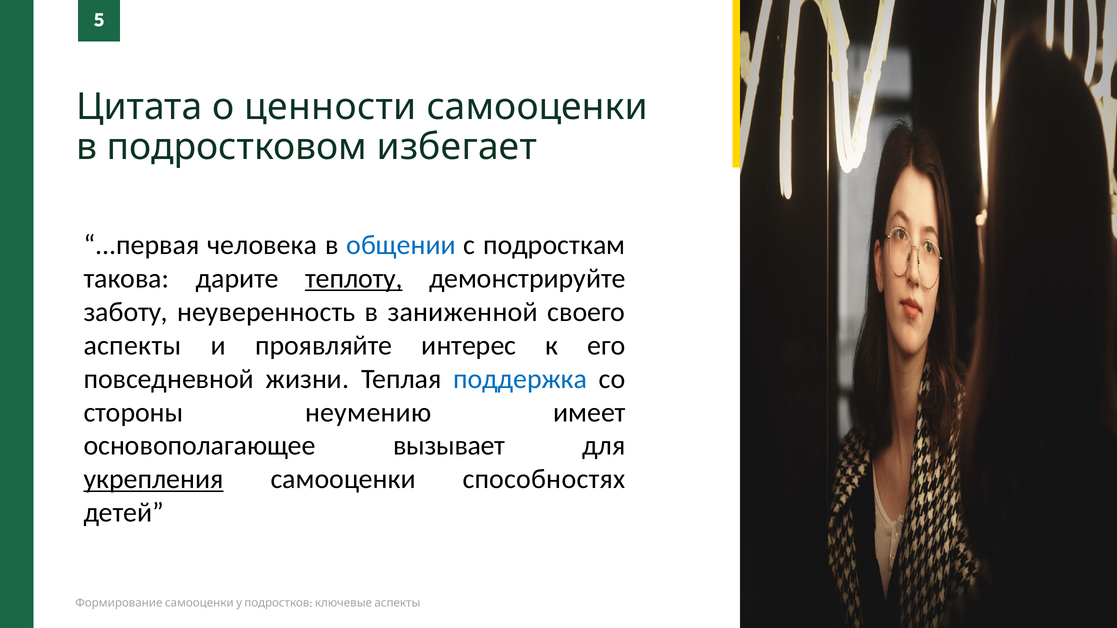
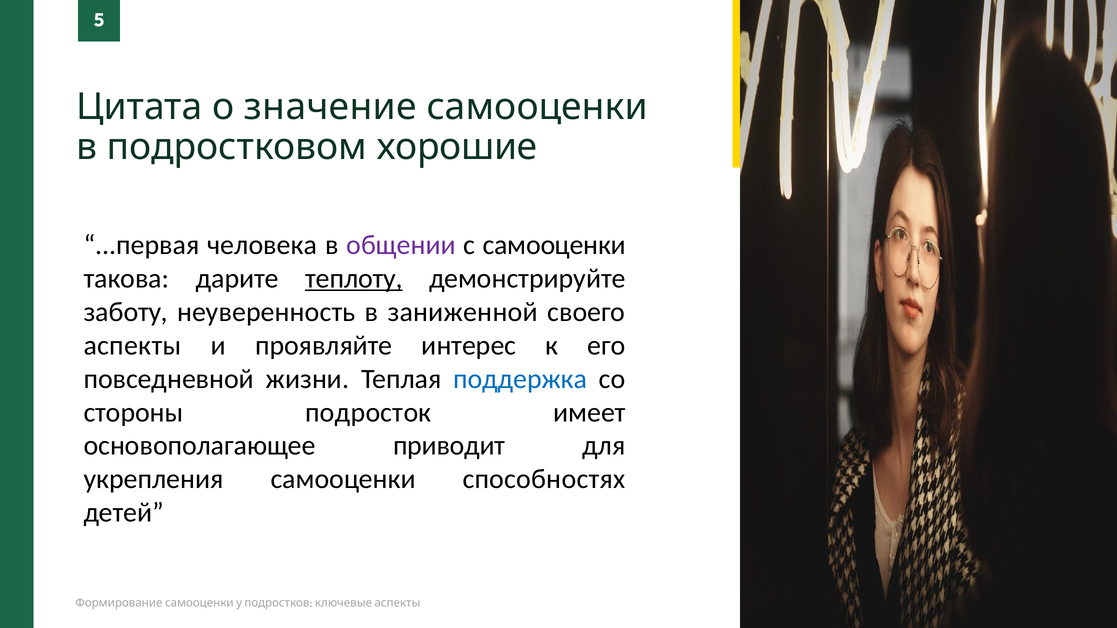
ценности: ценности -> значение (330, 107)
избегает: избегает -> хорошие (457, 147)
общении colour: blue -> purple (401, 245)
с подросткам: подросткам -> самооценки (554, 245)
неумению: неумению -> подросток (368, 412)
вызывает: вызывает -> приводит (449, 446)
укрепления underline: present -> none (154, 480)
